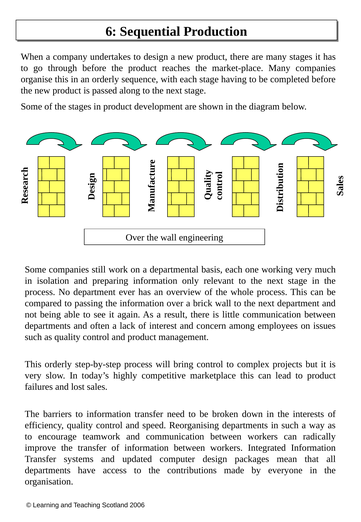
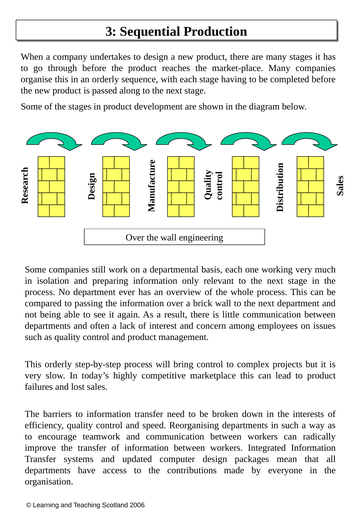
6: 6 -> 3 (111, 31)
